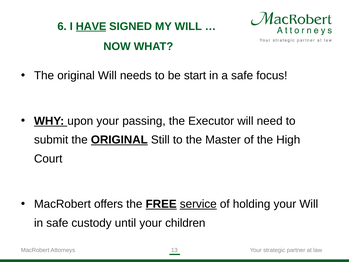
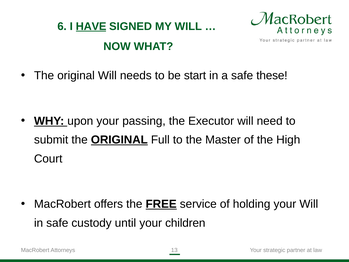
focus: focus -> these (272, 75)
Still: Still -> Full (160, 140)
service underline: present -> none (198, 204)
